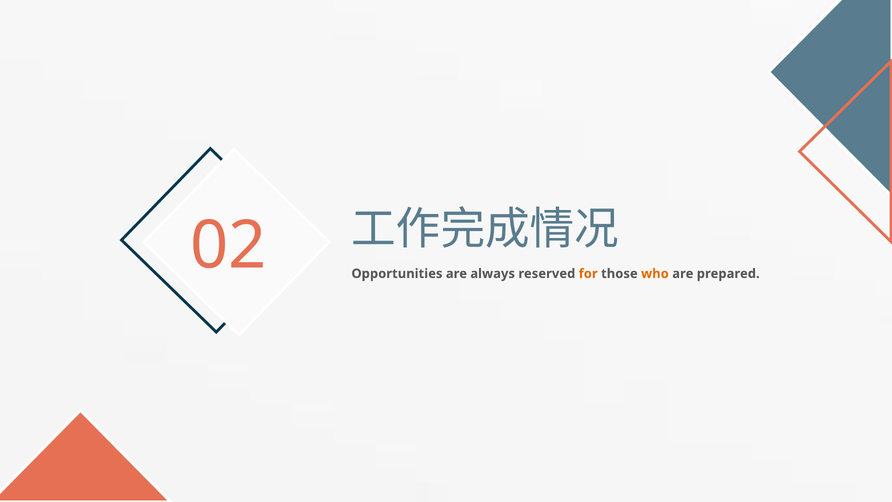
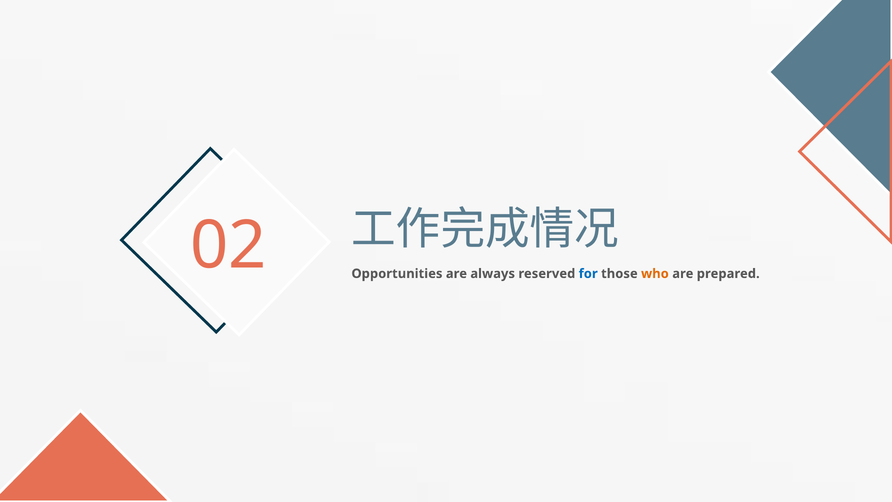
for colour: orange -> blue (588, 274)
